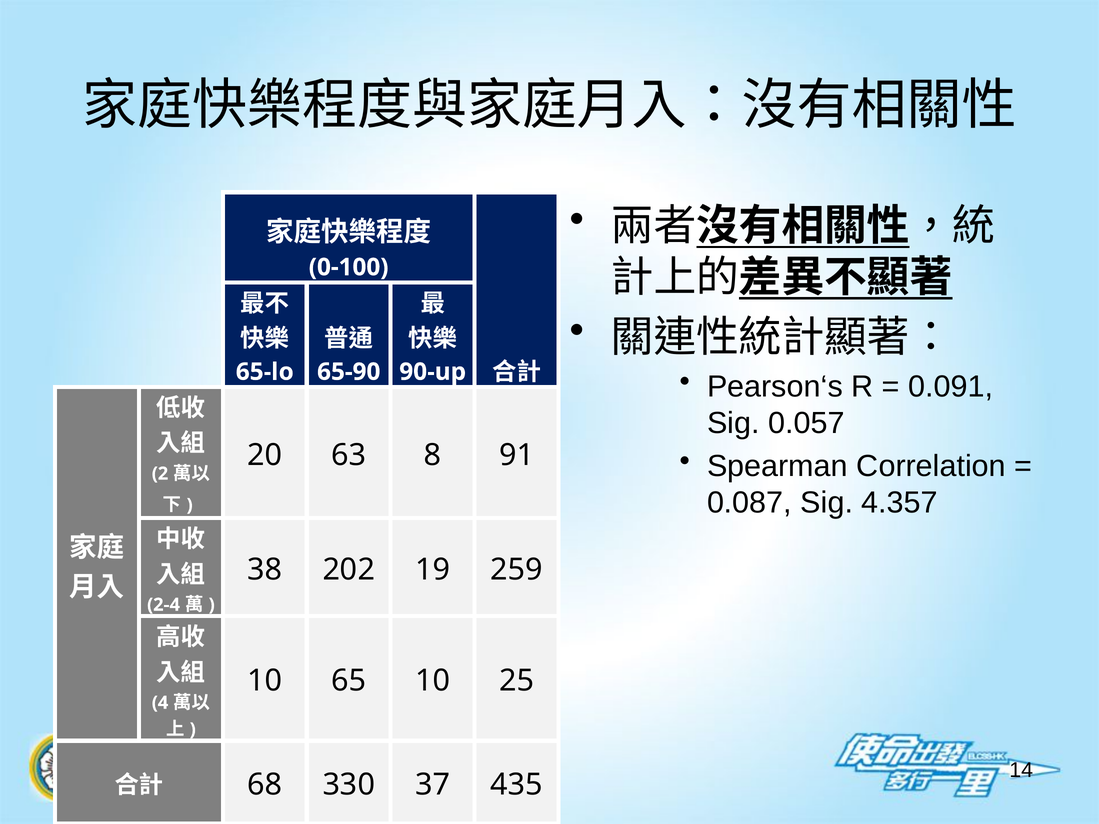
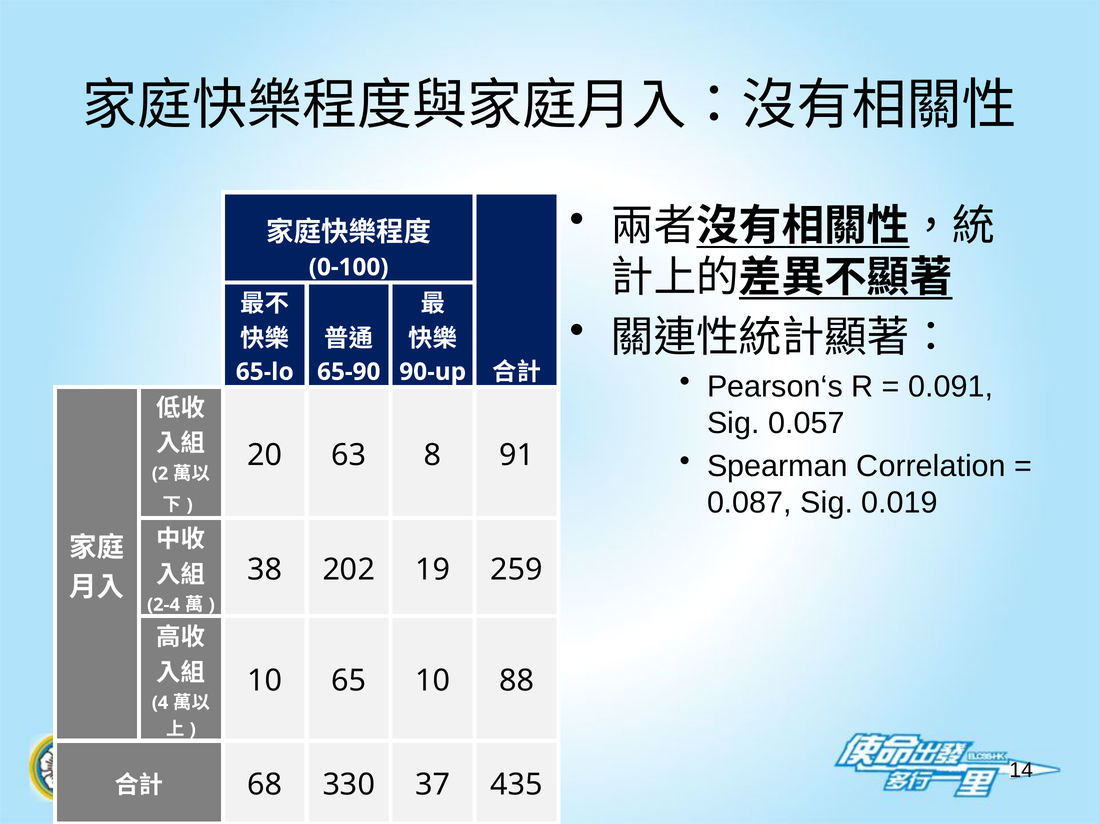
4.357: 4.357 -> 0.019 (900, 503)
25: 25 -> 88 (517, 681)
